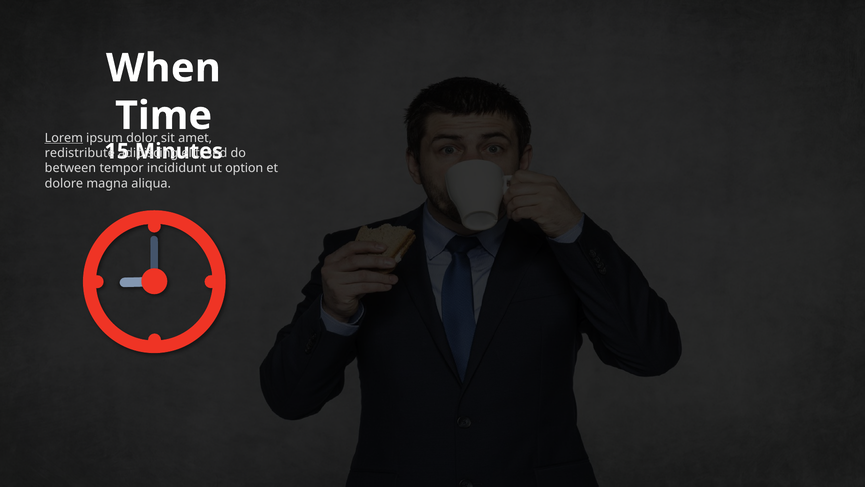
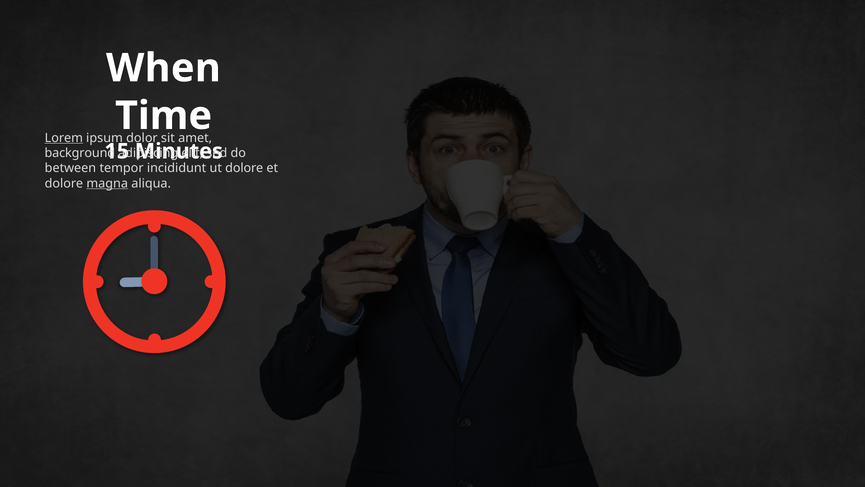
redistribute: redistribute -> background (80, 153)
option: option -> dolore (244, 168)
magna underline: none -> present (107, 183)
